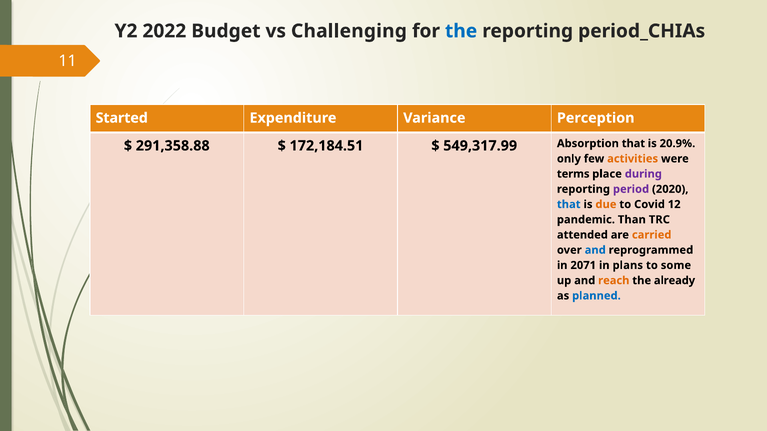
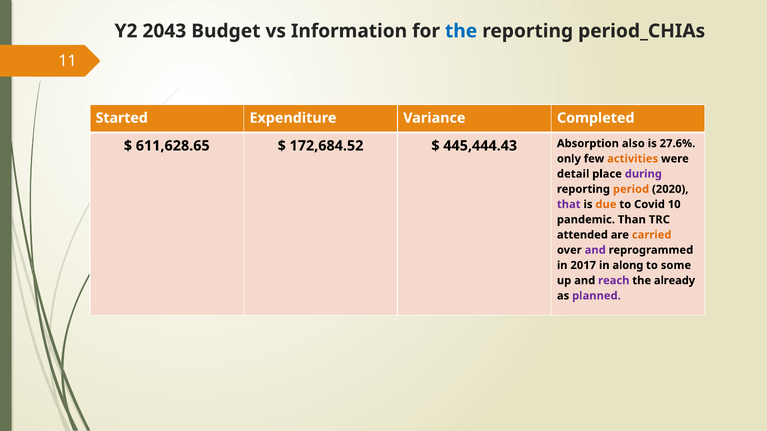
2022: 2022 -> 2043 (164, 31)
Challenging: Challenging -> Information (349, 31)
Perception: Perception -> Completed (596, 118)
291,358.88: 291,358.88 -> 611,628.65 (173, 146)
172,184.51: 172,184.51 -> 172,684.52 (326, 146)
549,317.99: 549,317.99 -> 445,444.43 (480, 146)
Absorption that: that -> also (633, 144)
20.9%: 20.9% -> 27.6% (677, 144)
terms: terms -> detail (573, 174)
period colour: purple -> orange (631, 189)
that colour: blue -> purple (569, 205)
12: 12 -> 10 (674, 205)
and colour: blue -> purple (595, 250)
2071: 2071 -> 2017 (583, 266)
plans: plans -> along (628, 266)
reach colour: orange -> purple (614, 281)
planned colour: blue -> purple (596, 296)
